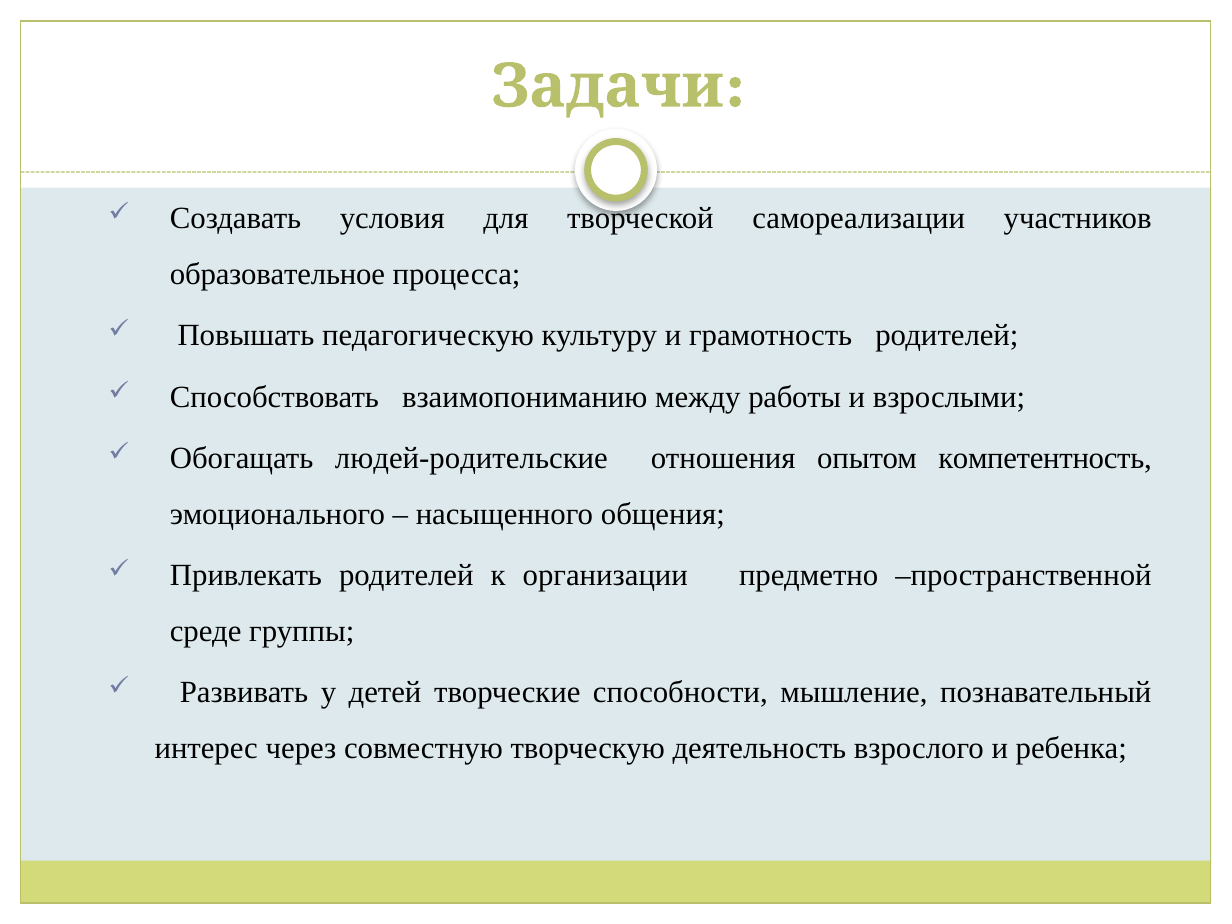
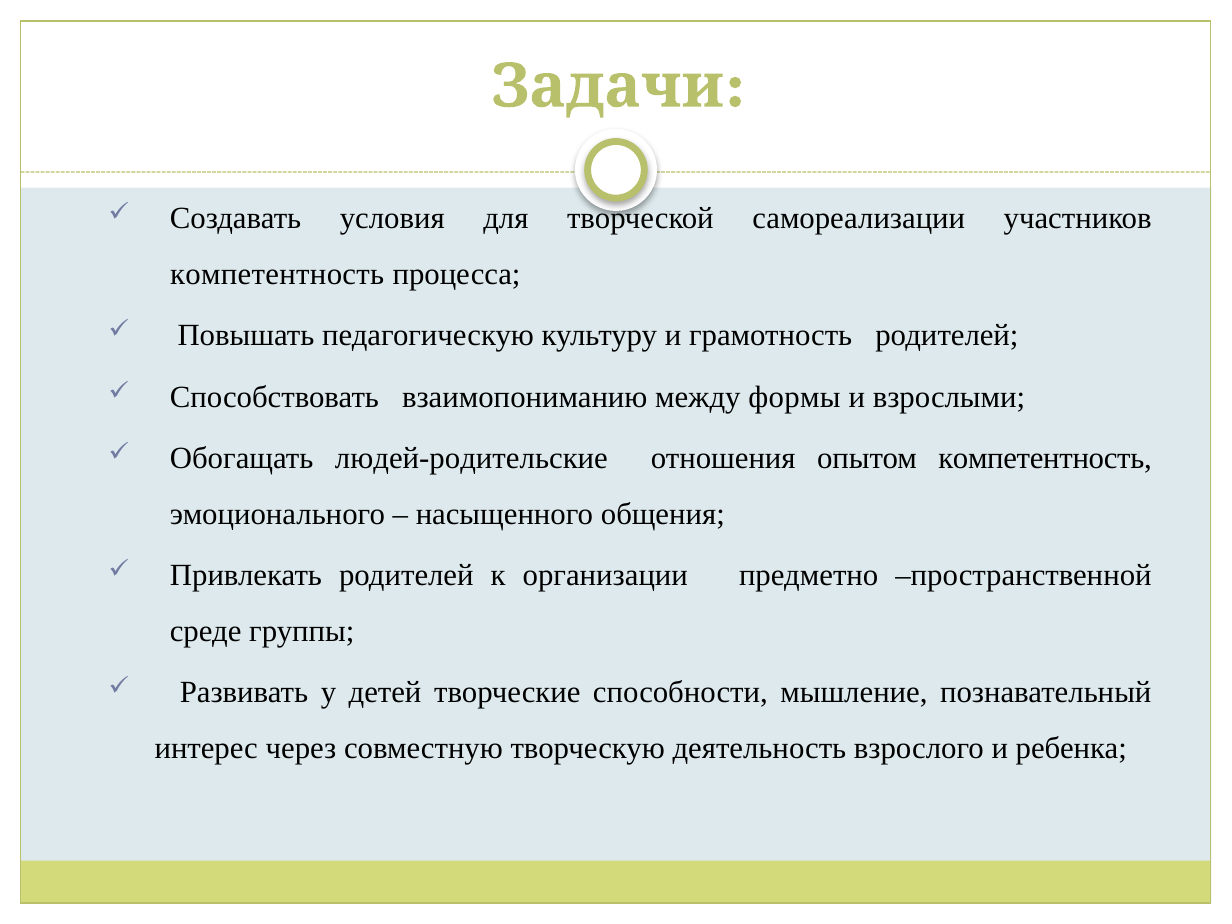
образовательное: образовательное -> компетентность (277, 274)
работы: работы -> формы (794, 397)
